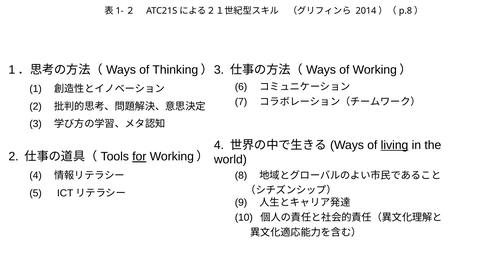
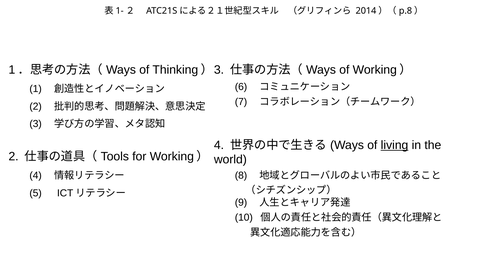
for underline: present -> none (139, 156)
